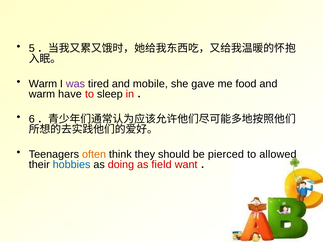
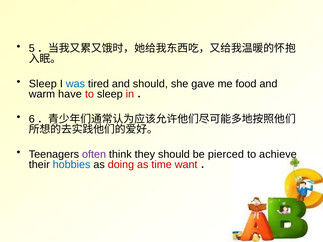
Warm: Warm -> Sleep (43, 84)
was colour: purple -> blue (75, 84)
and mobile: mobile -> should (150, 84)
often colour: orange -> purple (94, 154)
allowed: allowed -> achieve (278, 154)
field: field -> time (162, 165)
